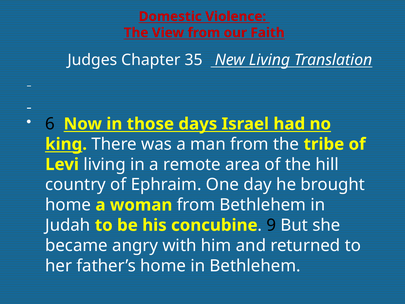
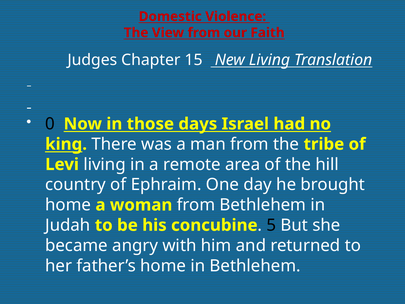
35: 35 -> 15 (194, 60)
6: 6 -> 0 (50, 124)
9: 9 -> 5 (271, 225)
